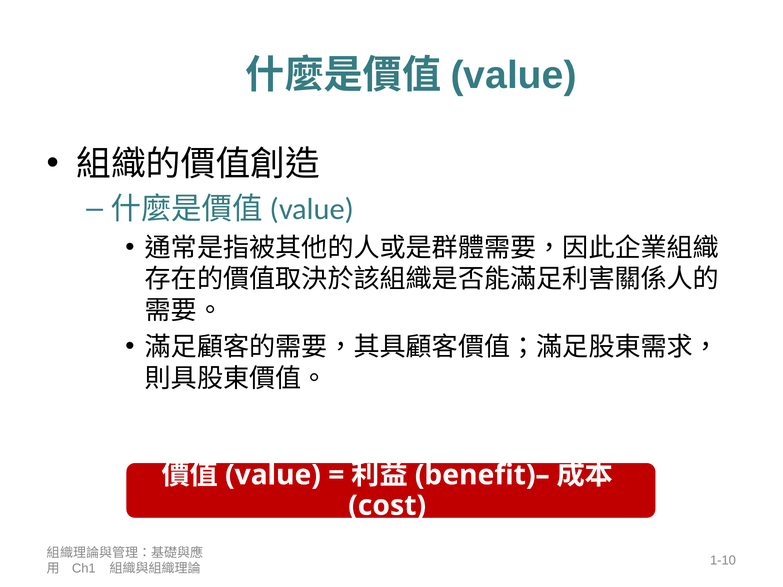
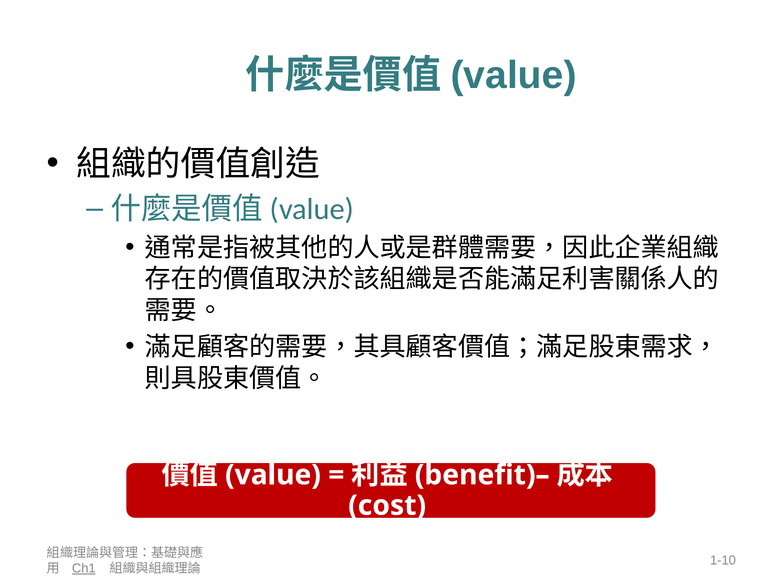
Ch1 underline: none -> present (84, 569)
